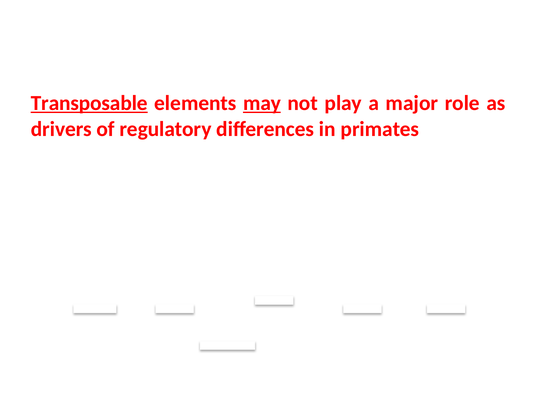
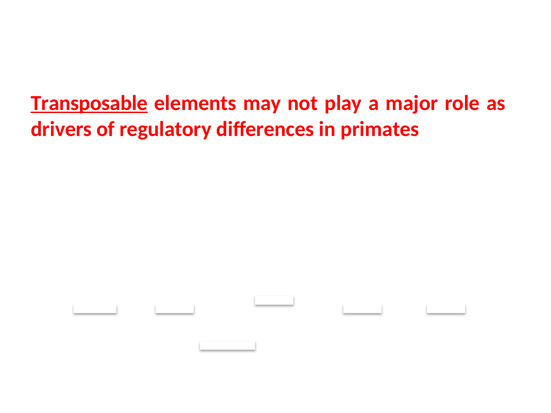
may underline: present -> none (262, 103)
